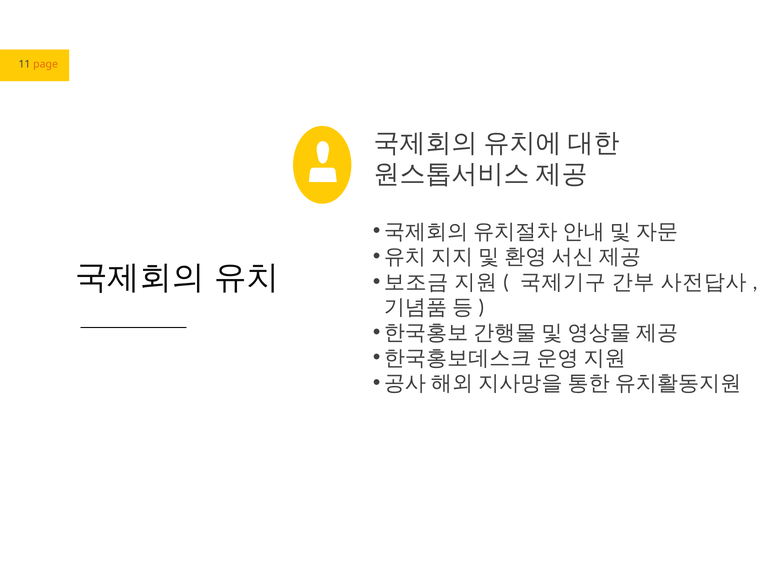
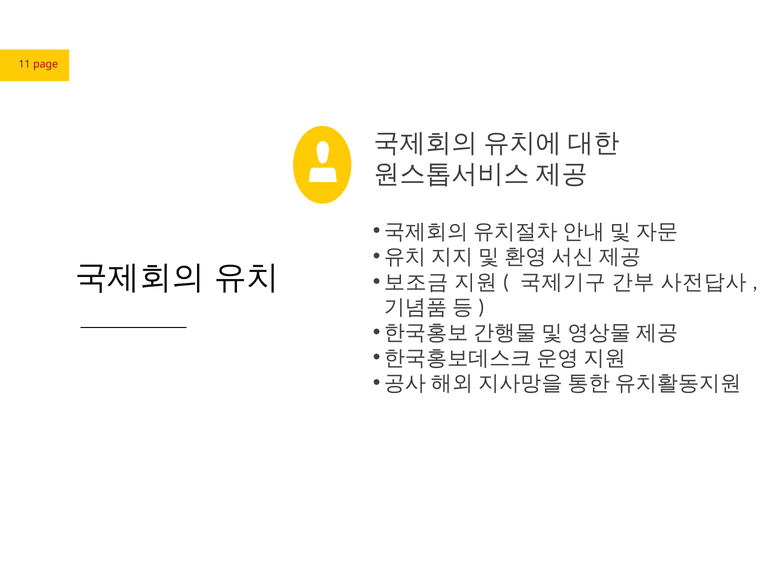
page colour: orange -> red (46, 64)
